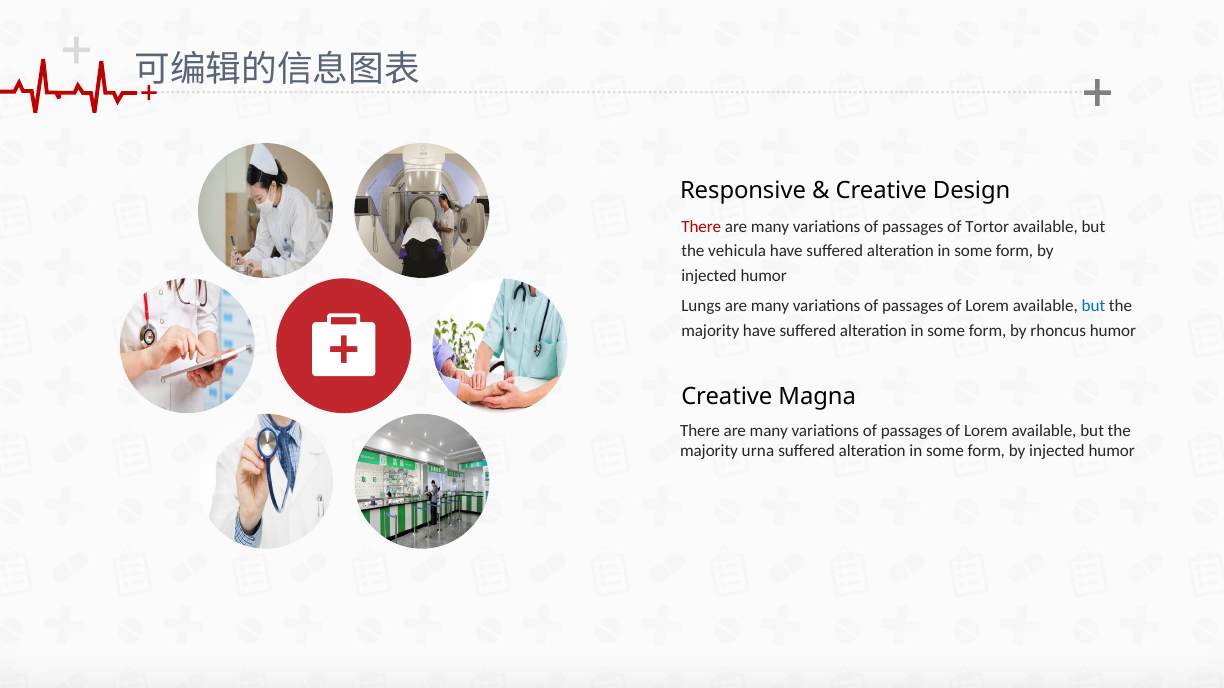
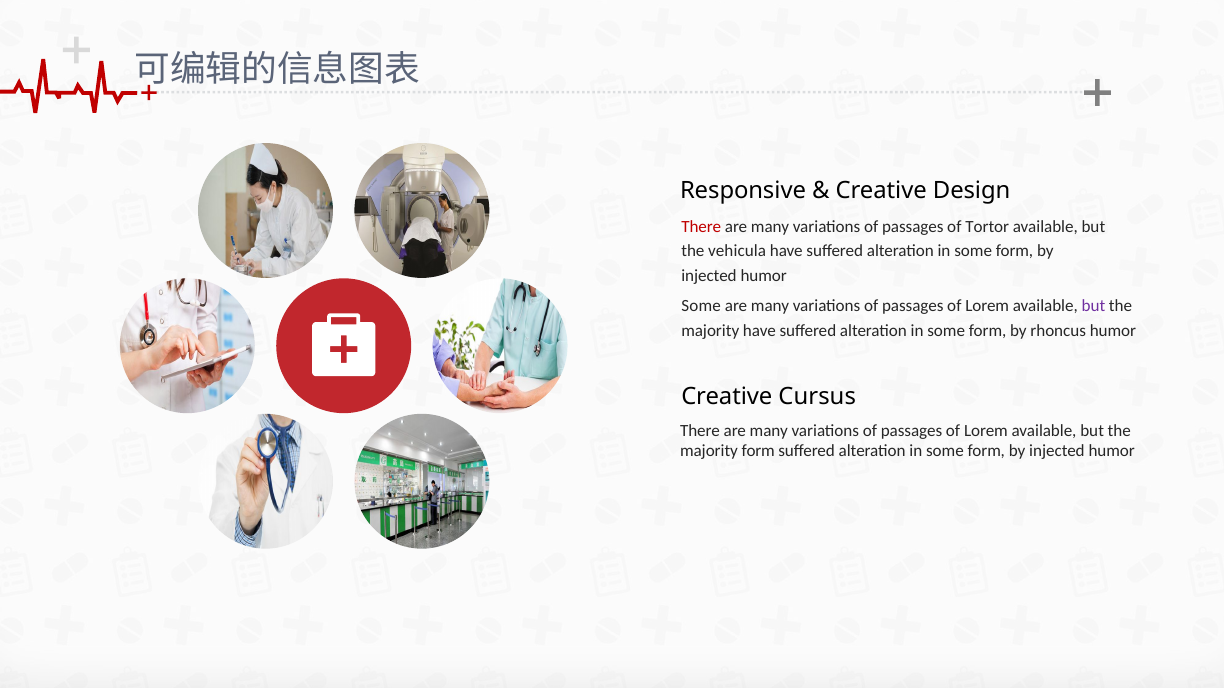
Lungs: Lungs -> Some (701, 306)
but colour: blue -> purple (1093, 306)
Magna: Magna -> Cursus (817, 397)
majority urna: urna -> form (758, 451)
